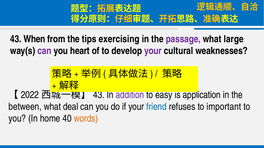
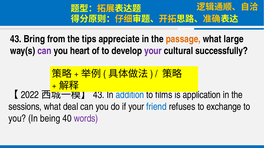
When: When -> Bring (34, 39)
exercising: exercising -> appreciate (119, 39)
passage colour: purple -> orange (183, 39)
weaknesses: weaknesses -> successfully (222, 51)
addition colour: purple -> blue (130, 95)
easy: easy -> films (164, 95)
between: between -> sessions (25, 107)
important: important -> exchange (224, 107)
home: home -> being (50, 119)
words colour: orange -> purple (86, 119)
